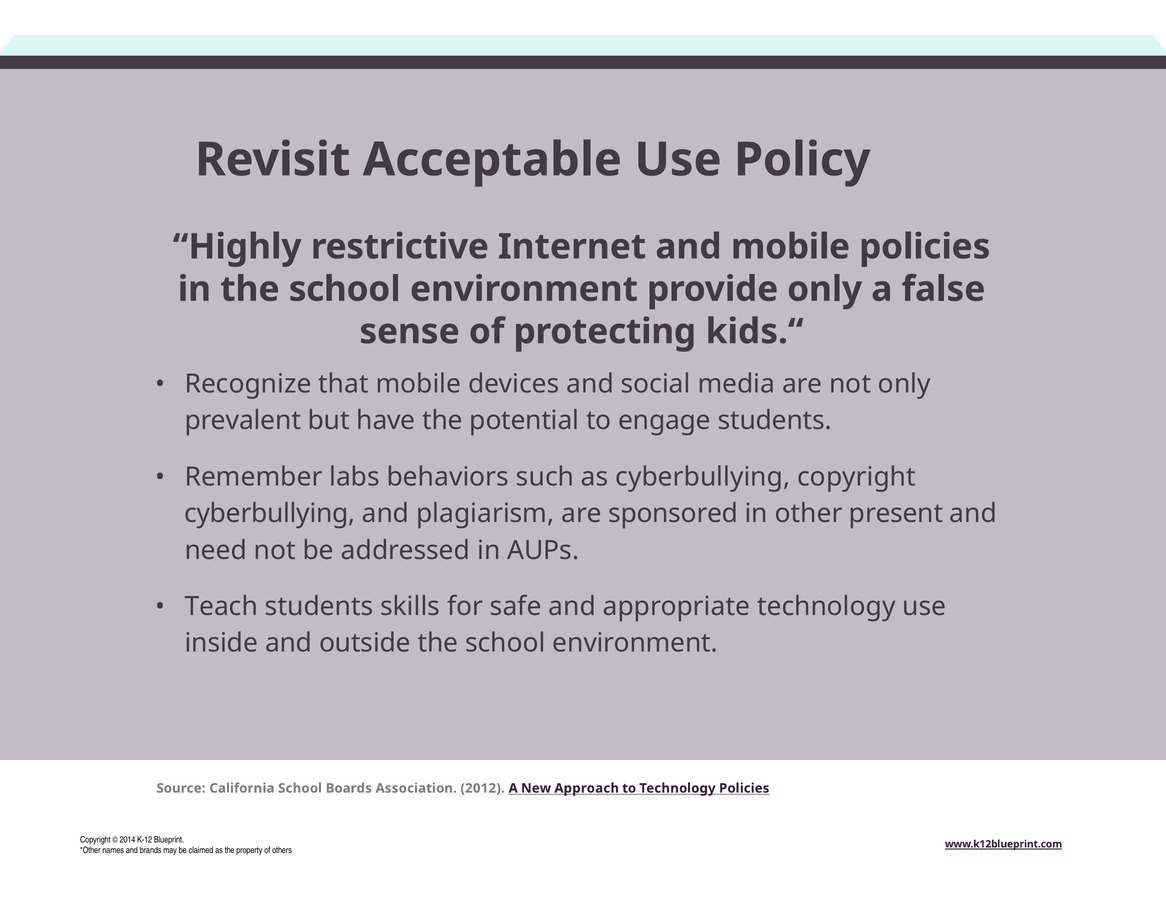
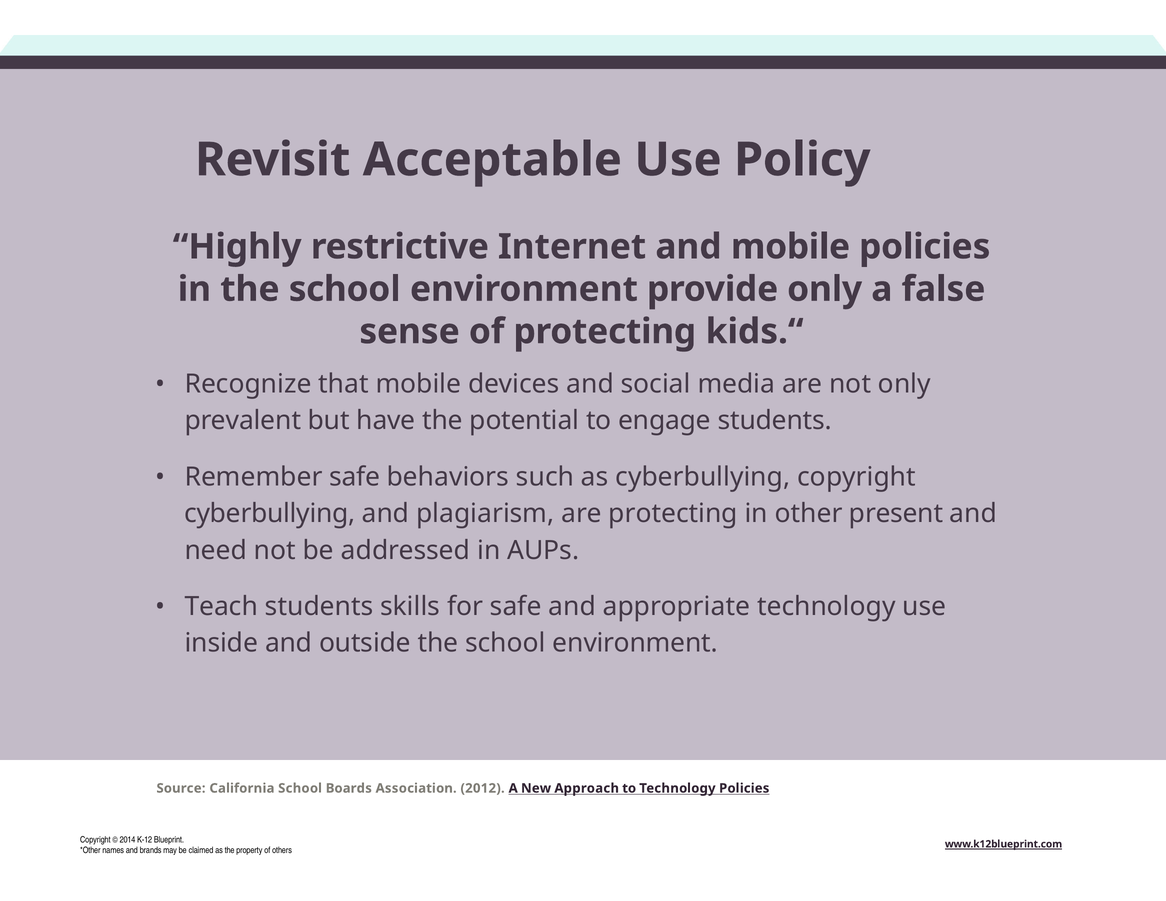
Remember labs: labs -> safe (355, 477)
are sponsored: sponsored -> protecting (673, 514)
